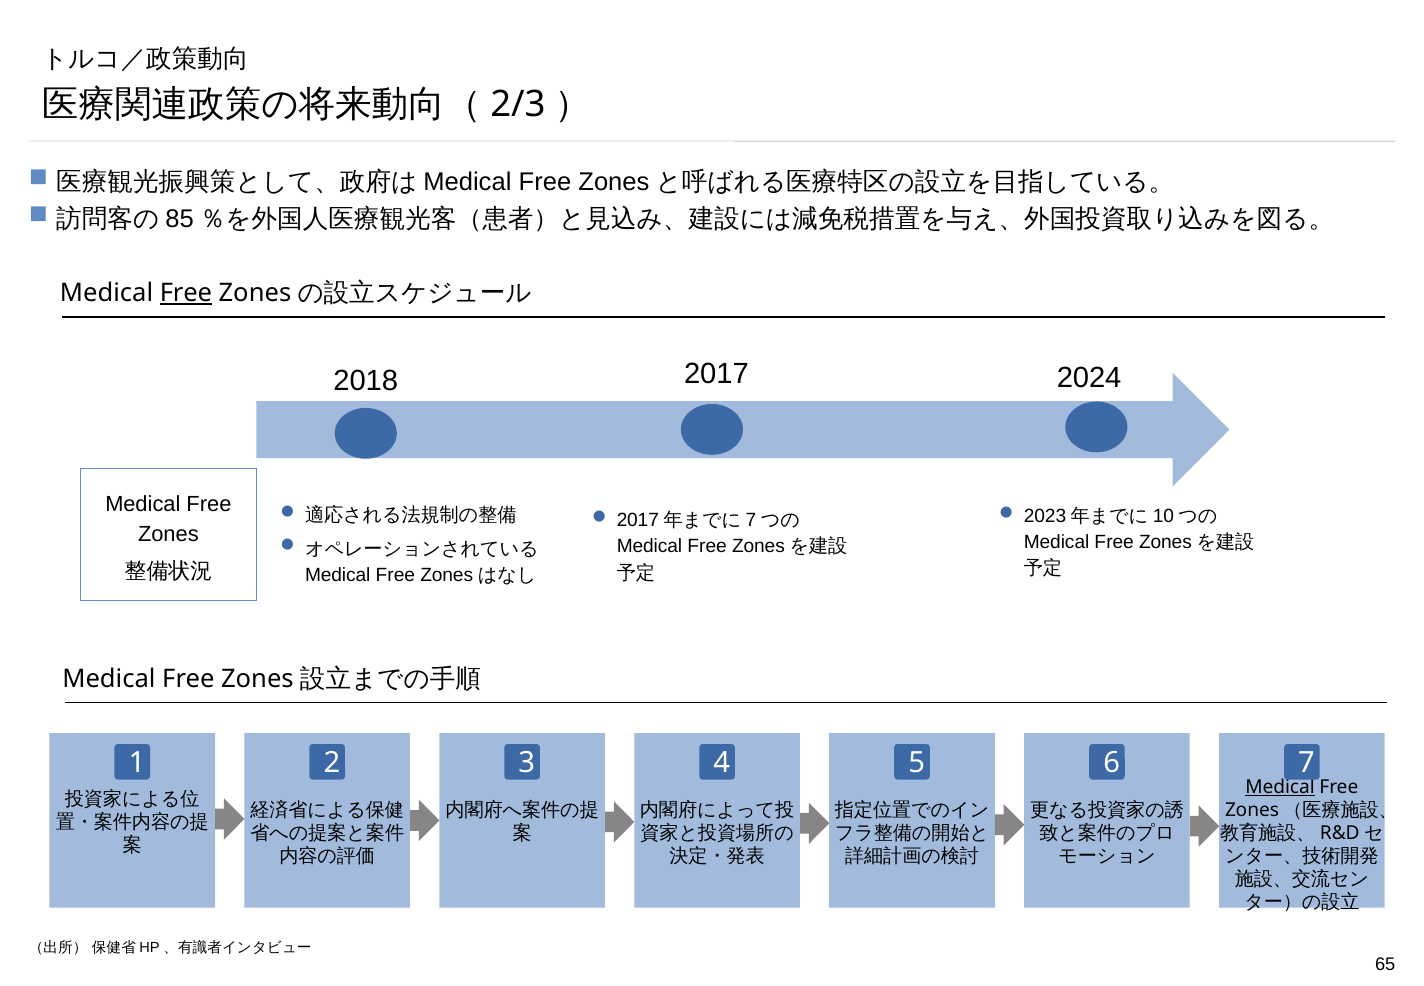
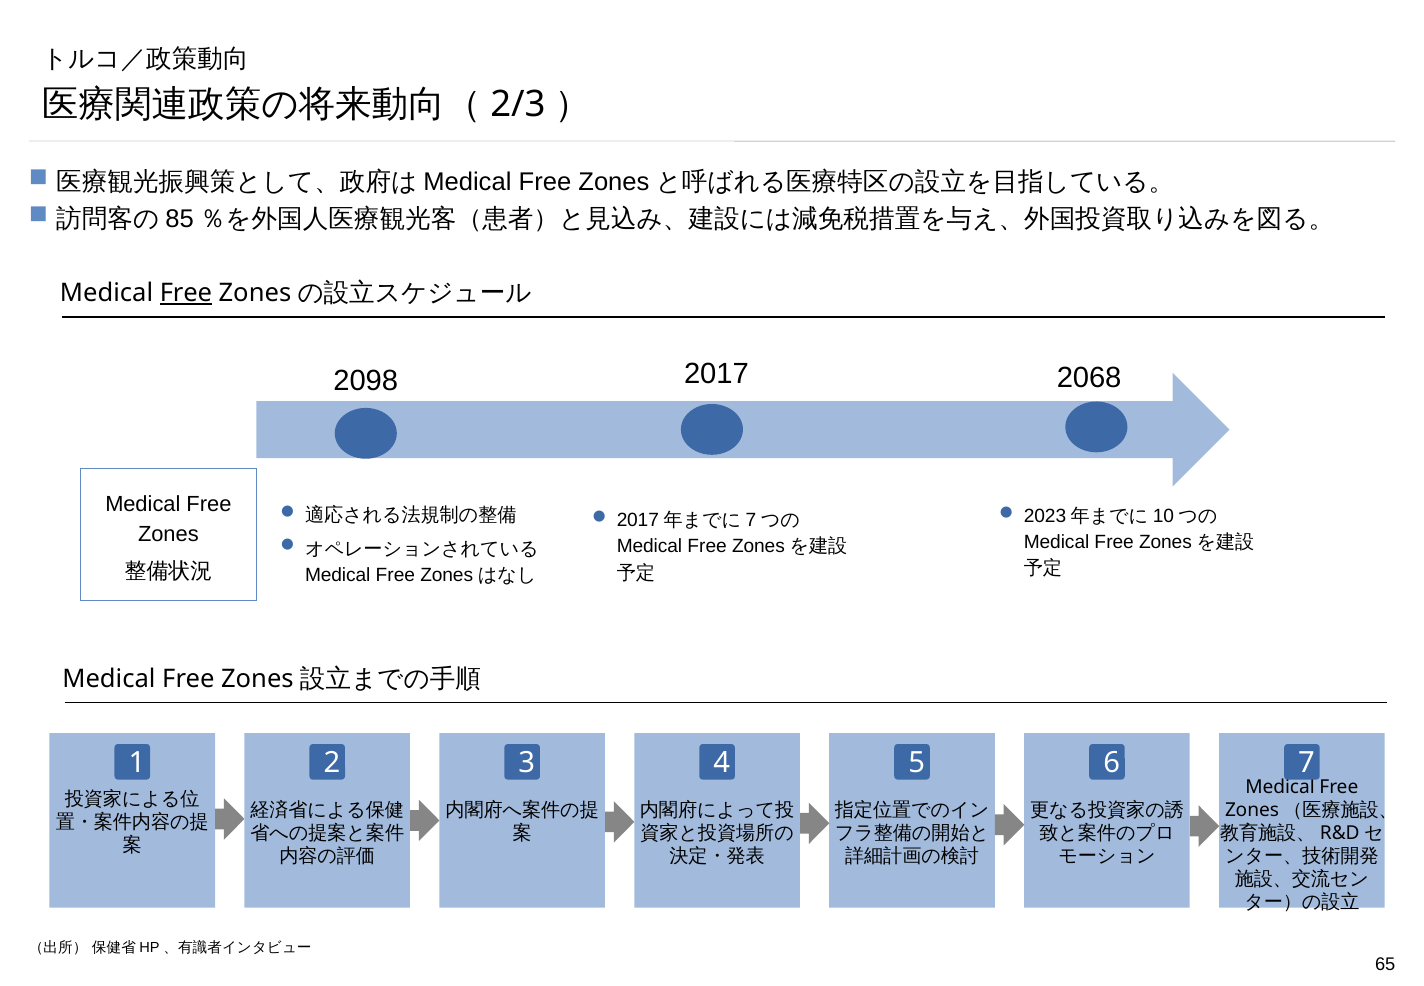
2018: 2018 -> 2098 (366, 381)
2024: 2024 -> 2068 (1089, 377)
Medical underline: present -> none (1280, 787)
